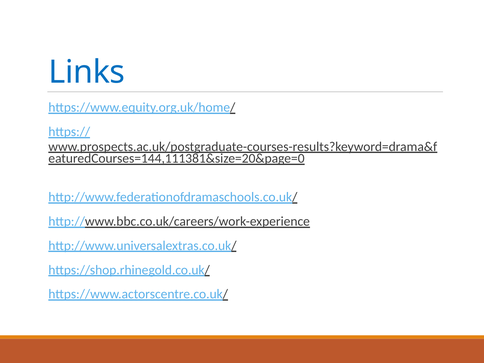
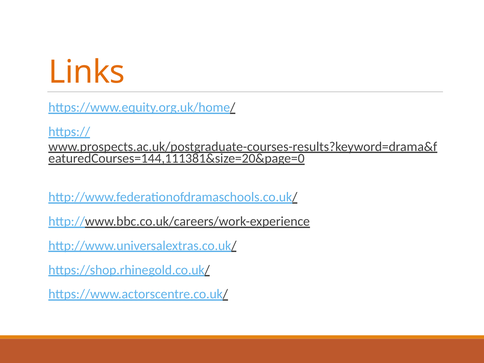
Links colour: blue -> orange (87, 72)
